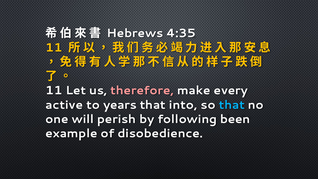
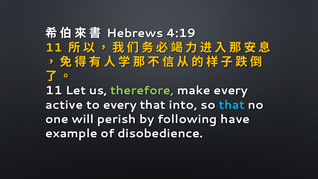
4:35: 4:35 -> 4:19 (181, 33)
therefore colour: pink -> light green (142, 90)
to years: years -> every (120, 105)
been: been -> have (235, 119)
